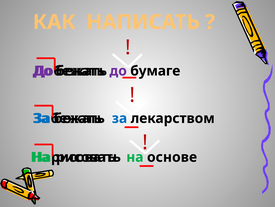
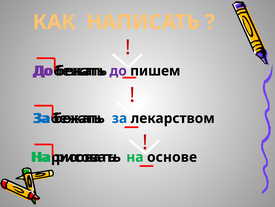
бумаге: бумаге -> пишем (155, 71)
